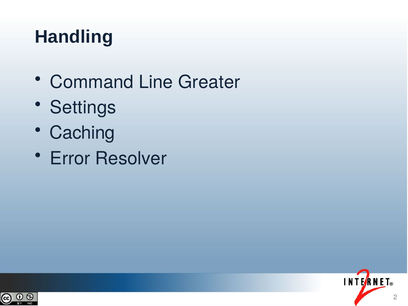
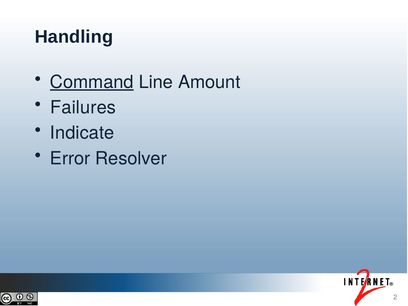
Command underline: none -> present (92, 82)
Greater: Greater -> Amount (209, 82)
Settings: Settings -> Failures (83, 108)
Caching: Caching -> Indicate (82, 133)
